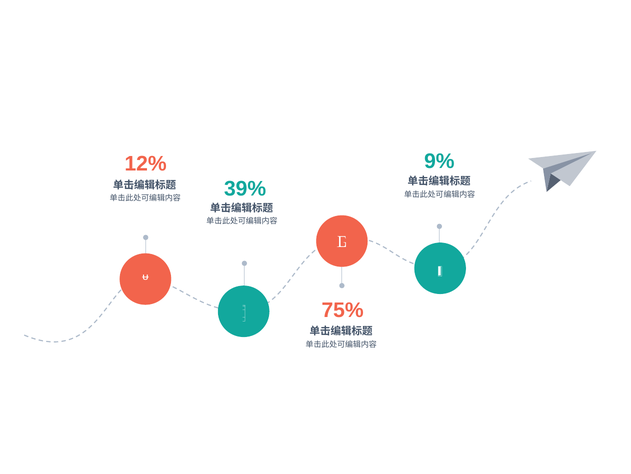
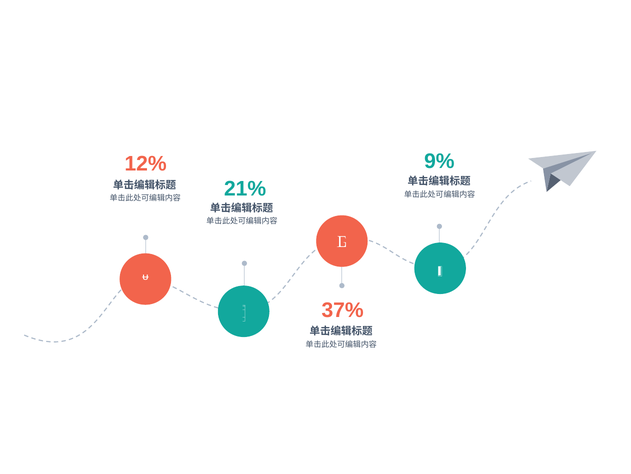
39%: 39% -> 21% (245, 188)
75%: 75% -> 37% (343, 310)
